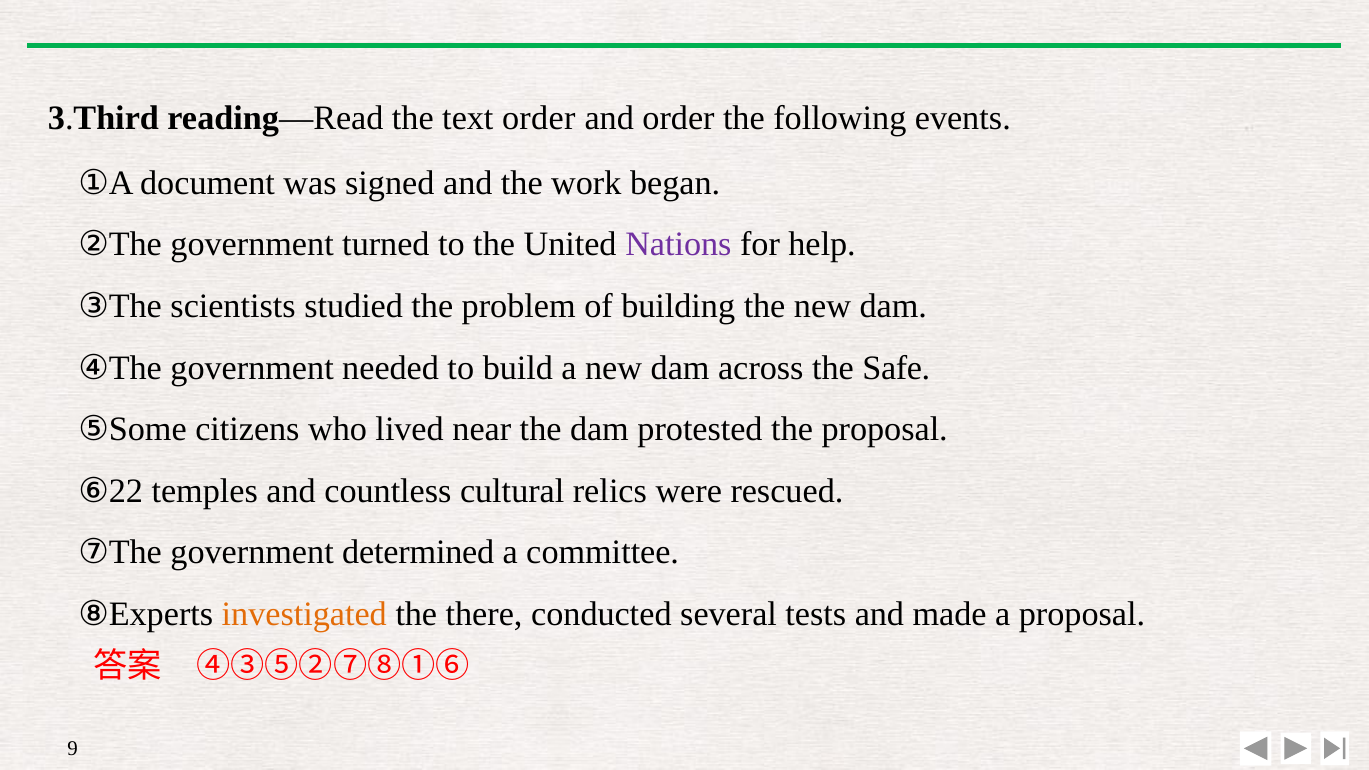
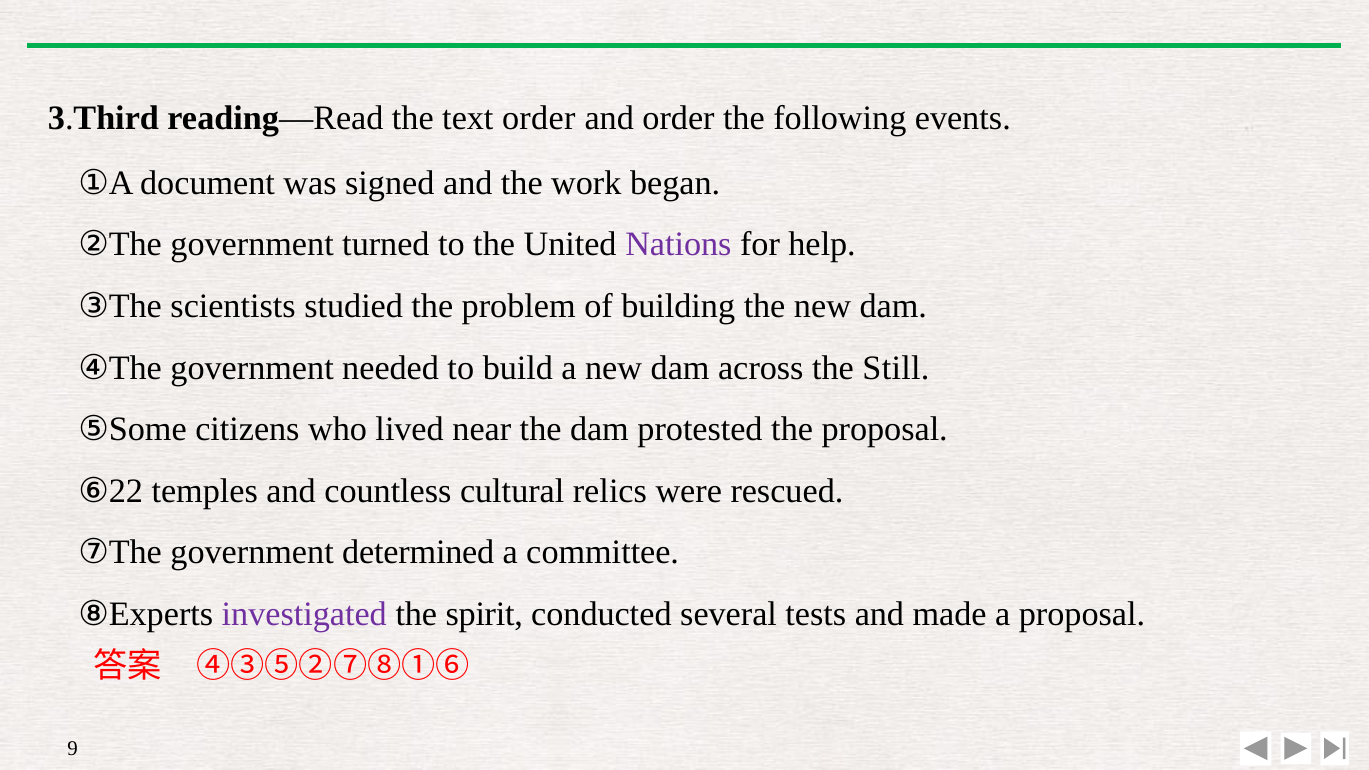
Safe: Safe -> Still (896, 368)
investigated colour: orange -> purple (304, 614)
there: there -> spirit (484, 614)
